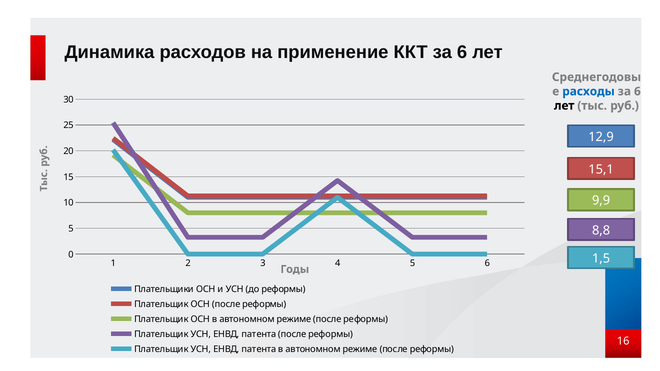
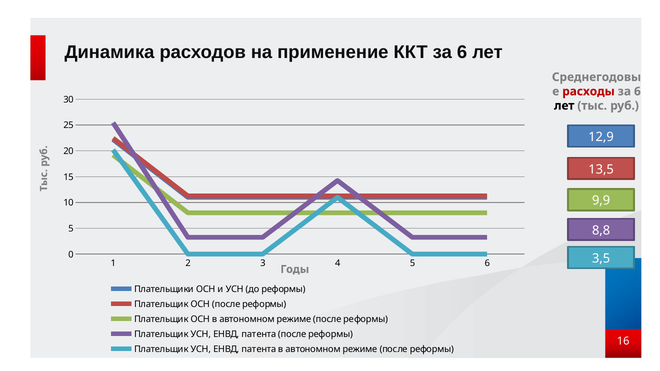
расходы colour: blue -> red (588, 91)
15,1: 15,1 -> 13,5 (601, 169)
1,5: 1,5 -> 3,5 (601, 259)
